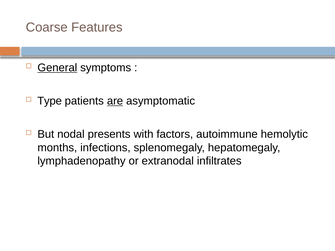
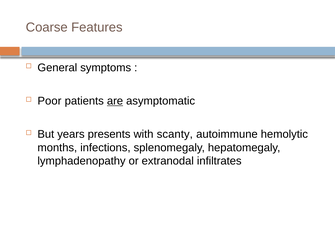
General underline: present -> none (57, 68)
Type: Type -> Poor (49, 101)
nodal: nodal -> years (71, 134)
factors: factors -> scanty (175, 134)
